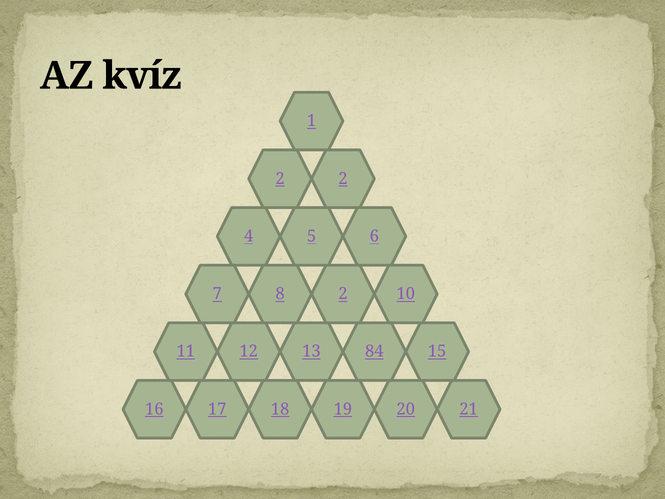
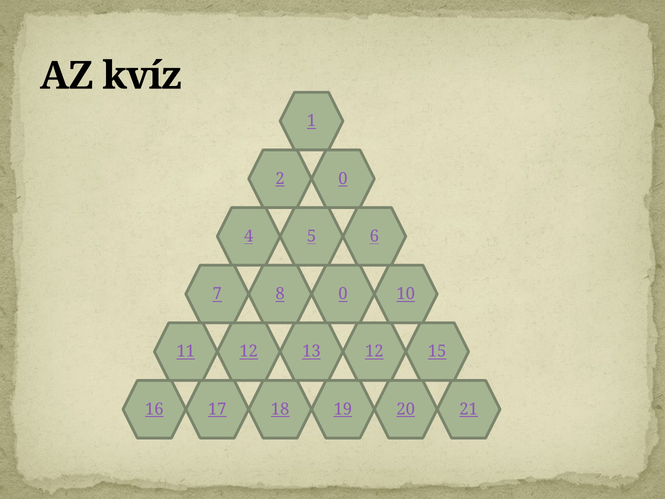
2 2: 2 -> 0 (343, 178)
8 2: 2 -> 0 (343, 294)
13 84: 84 -> 12 (374, 351)
